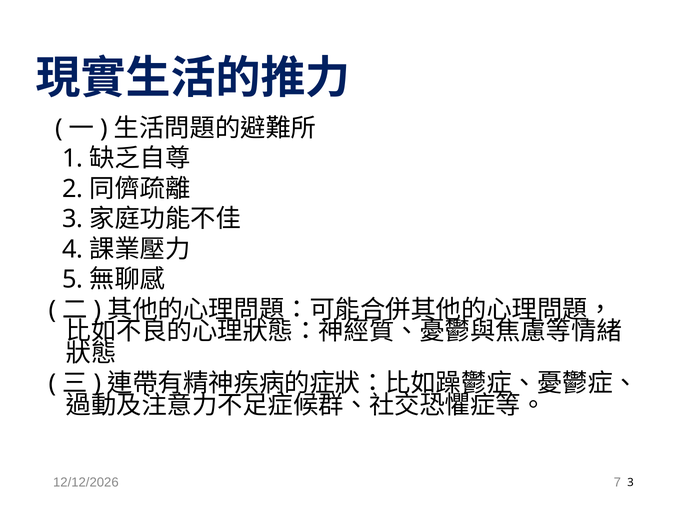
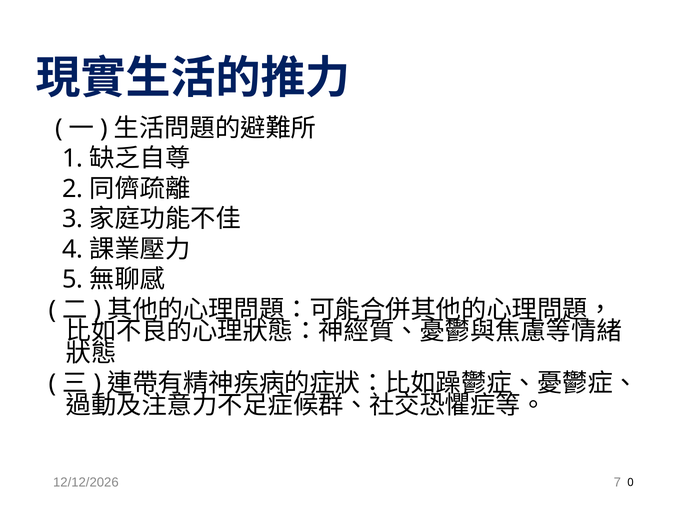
7 3: 3 -> 0 (630, 483)
